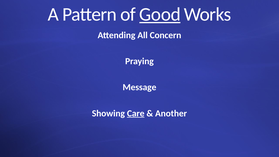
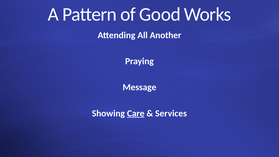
Good underline: present -> none (160, 14)
Concern: Concern -> Another (166, 35)
Another: Another -> Services (171, 113)
